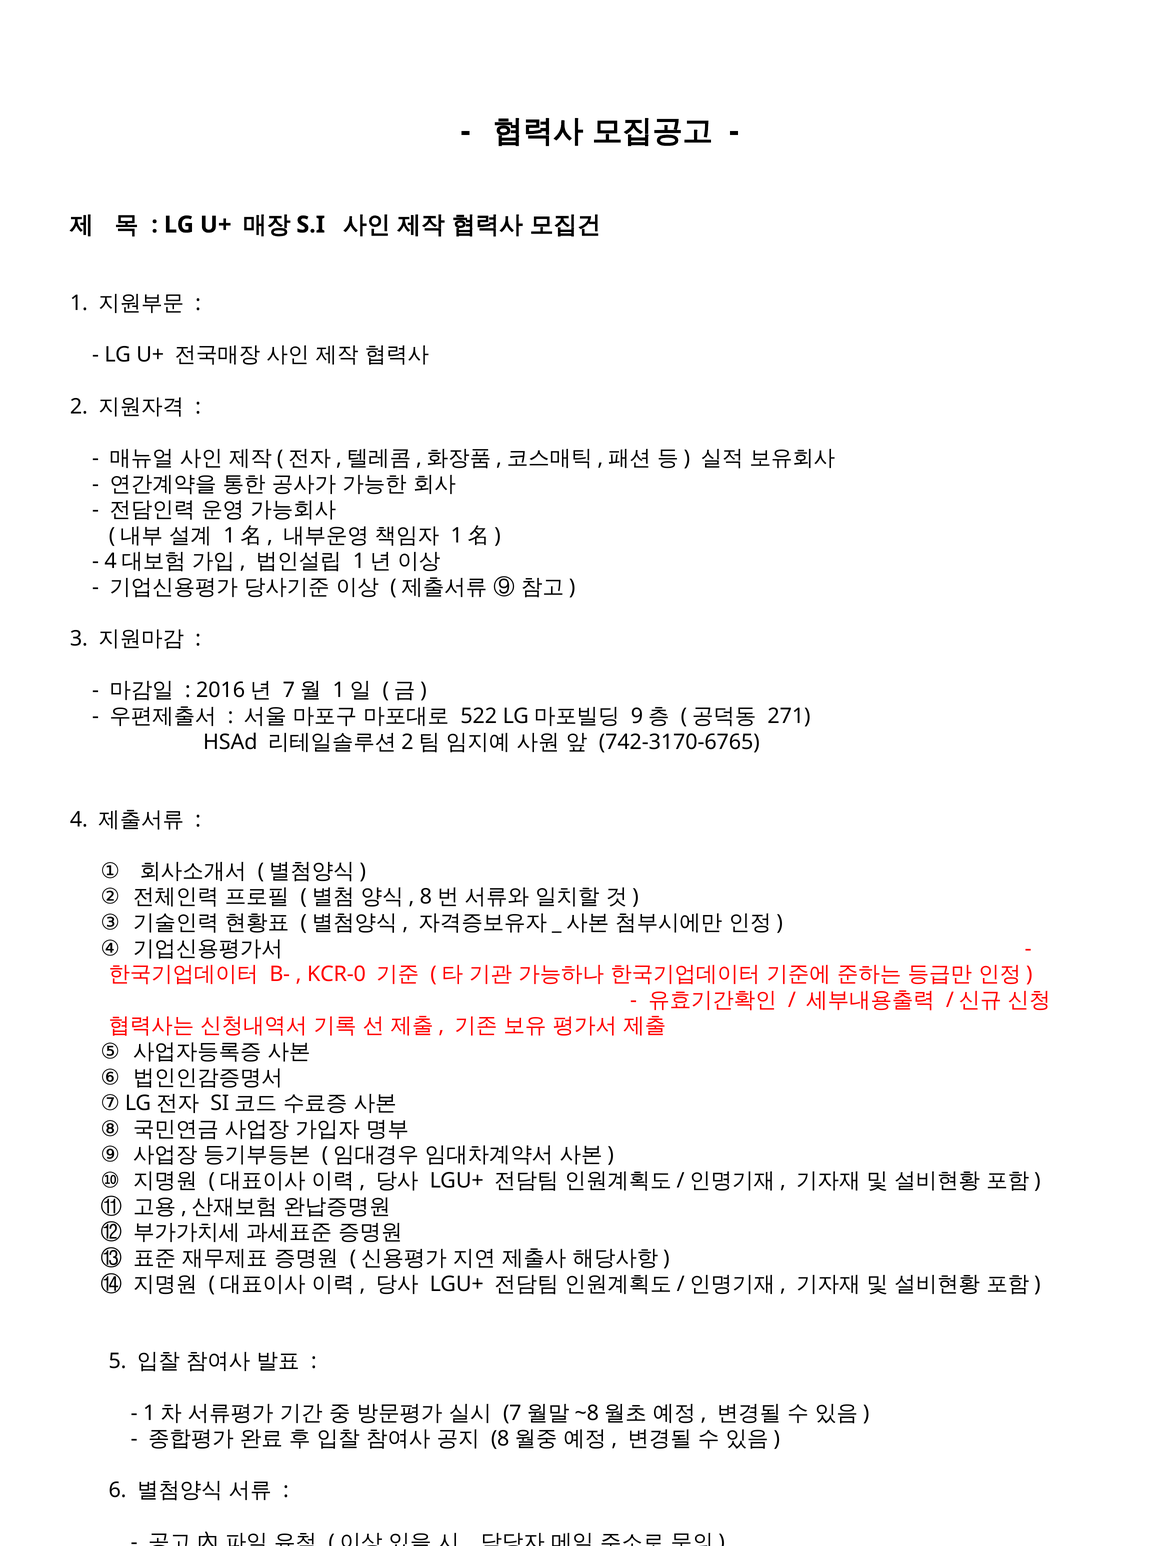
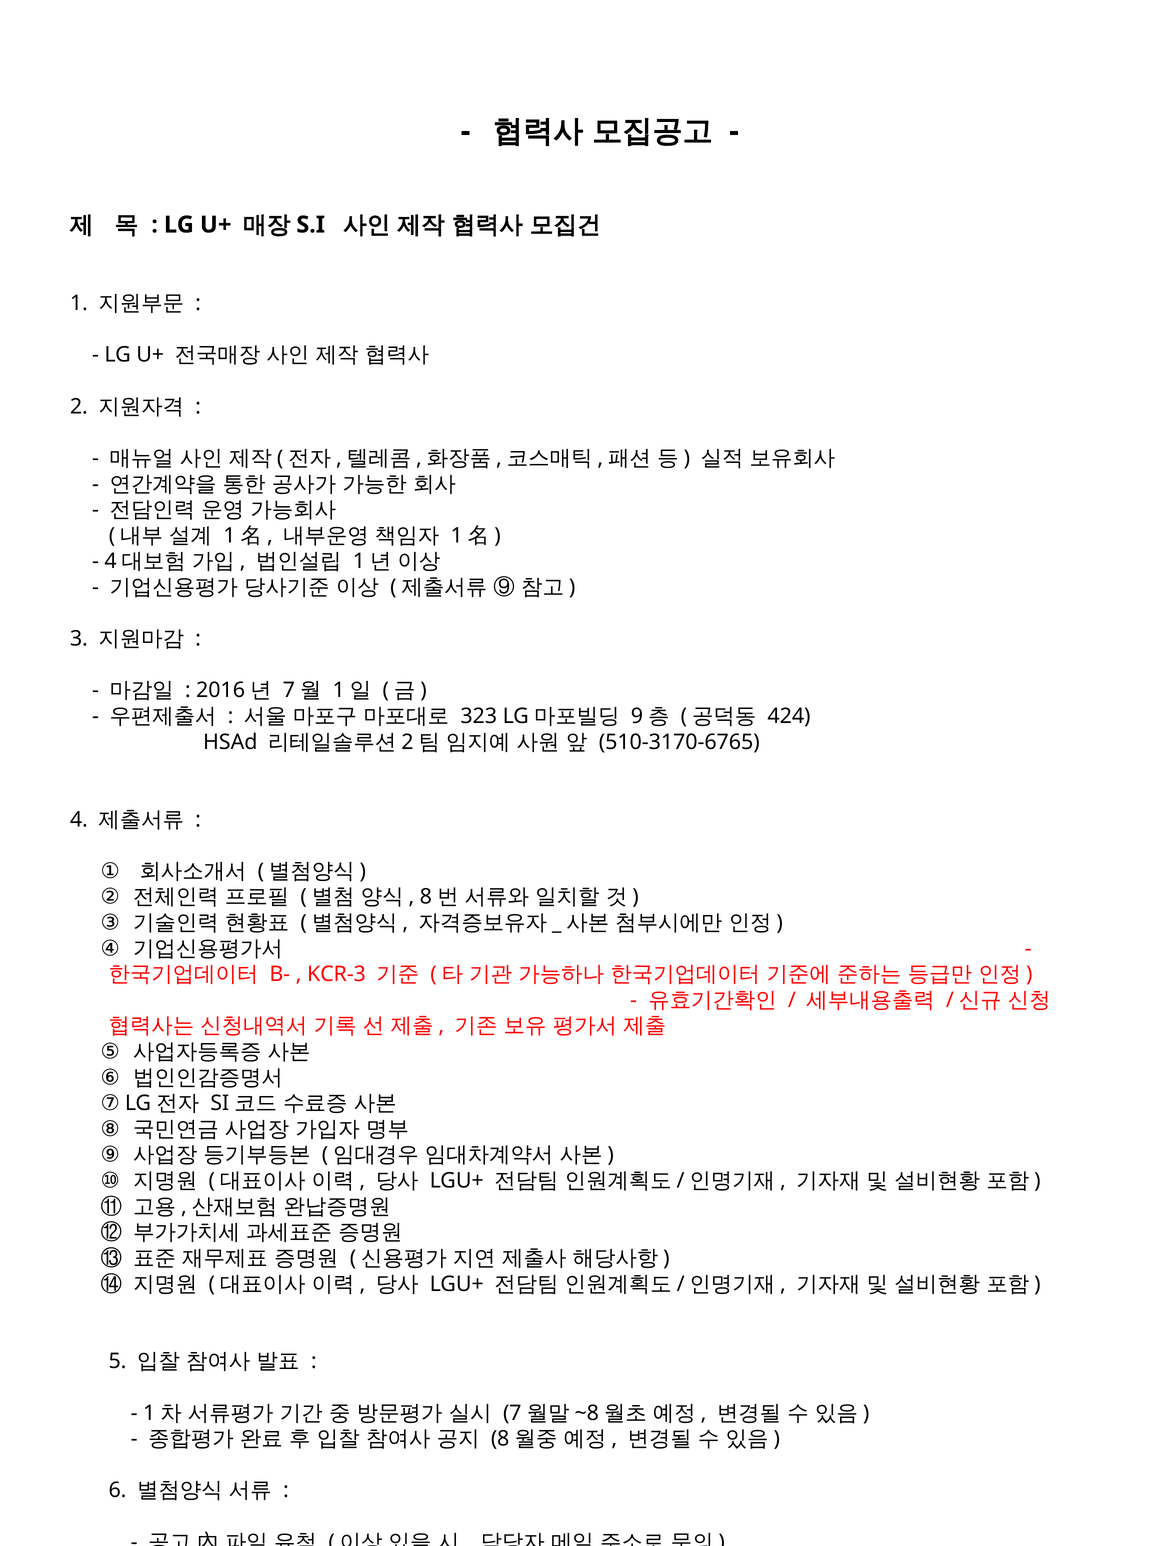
522: 522 -> 323 (479, 716)
271: 271 -> 424 (789, 716)
742-3170-6765: 742-3170-6765 -> 510-3170-6765 (679, 742)
KCR-0: KCR-0 -> KCR-3 (336, 974)
